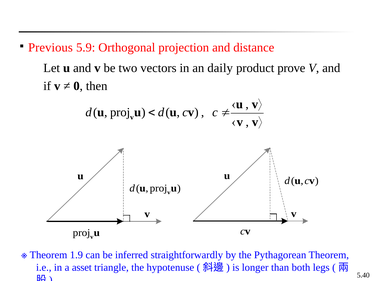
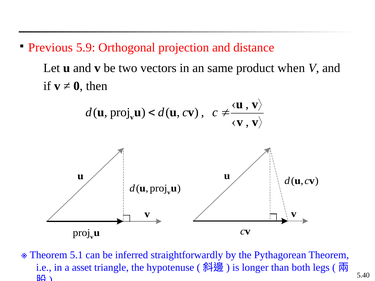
daily: daily -> same (220, 68)
prove: prove -> when (291, 68)
1.9: 1.9 -> 5.1 (76, 255)
